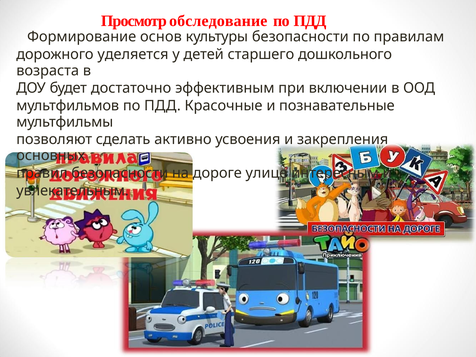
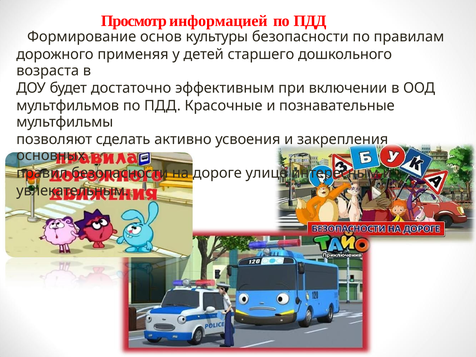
обследование: обследование -> информацией (218, 21)
уделяется: уделяется -> применяя (133, 54)
